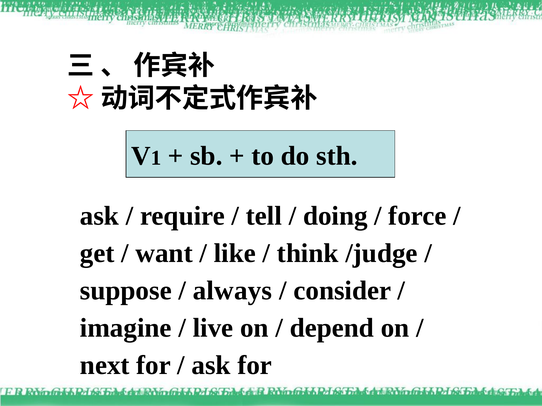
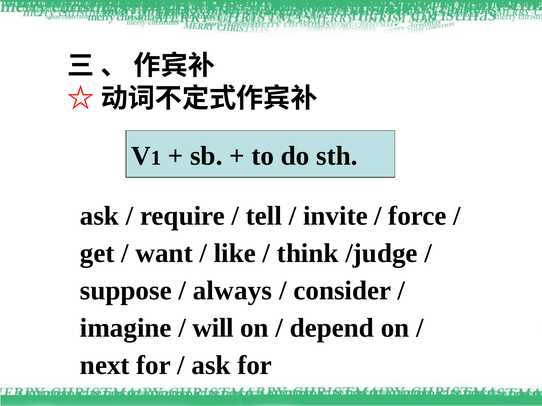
doing: doing -> invite (335, 216)
live: live -> will (213, 328)
